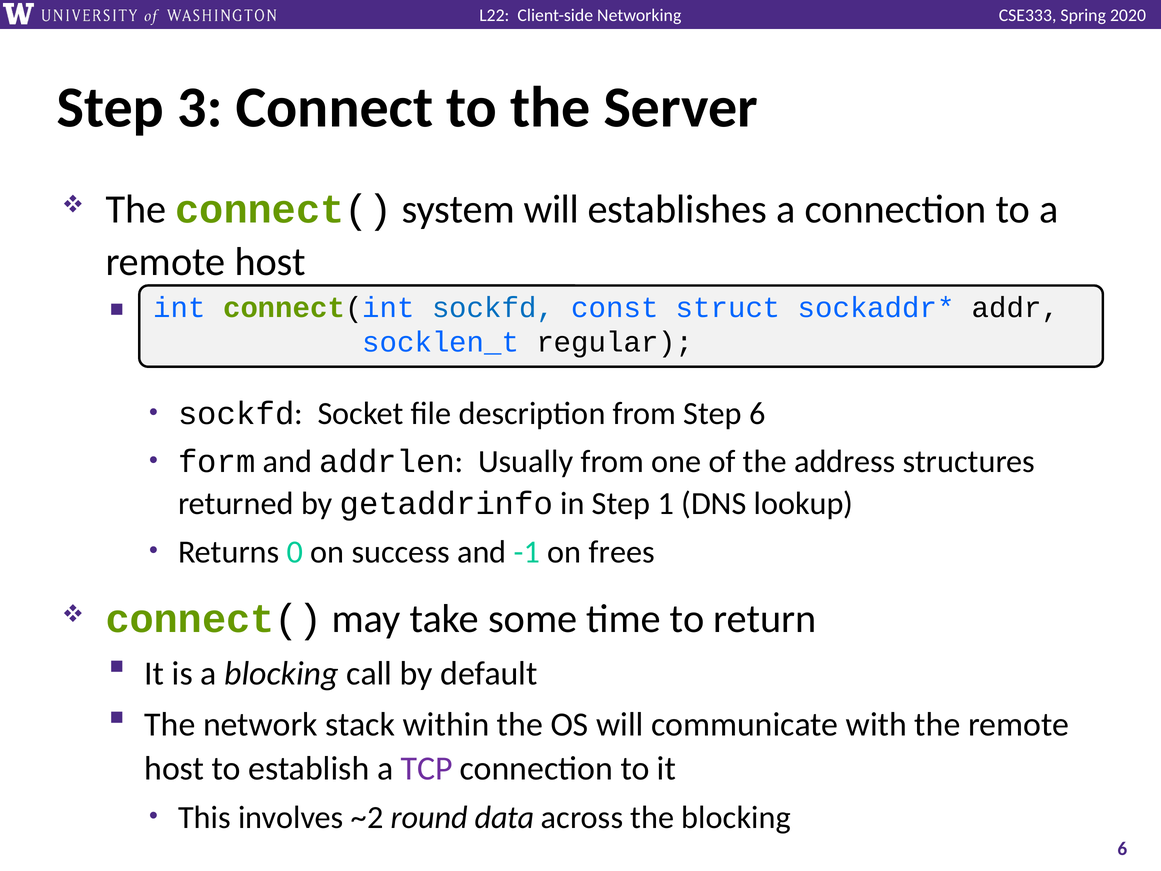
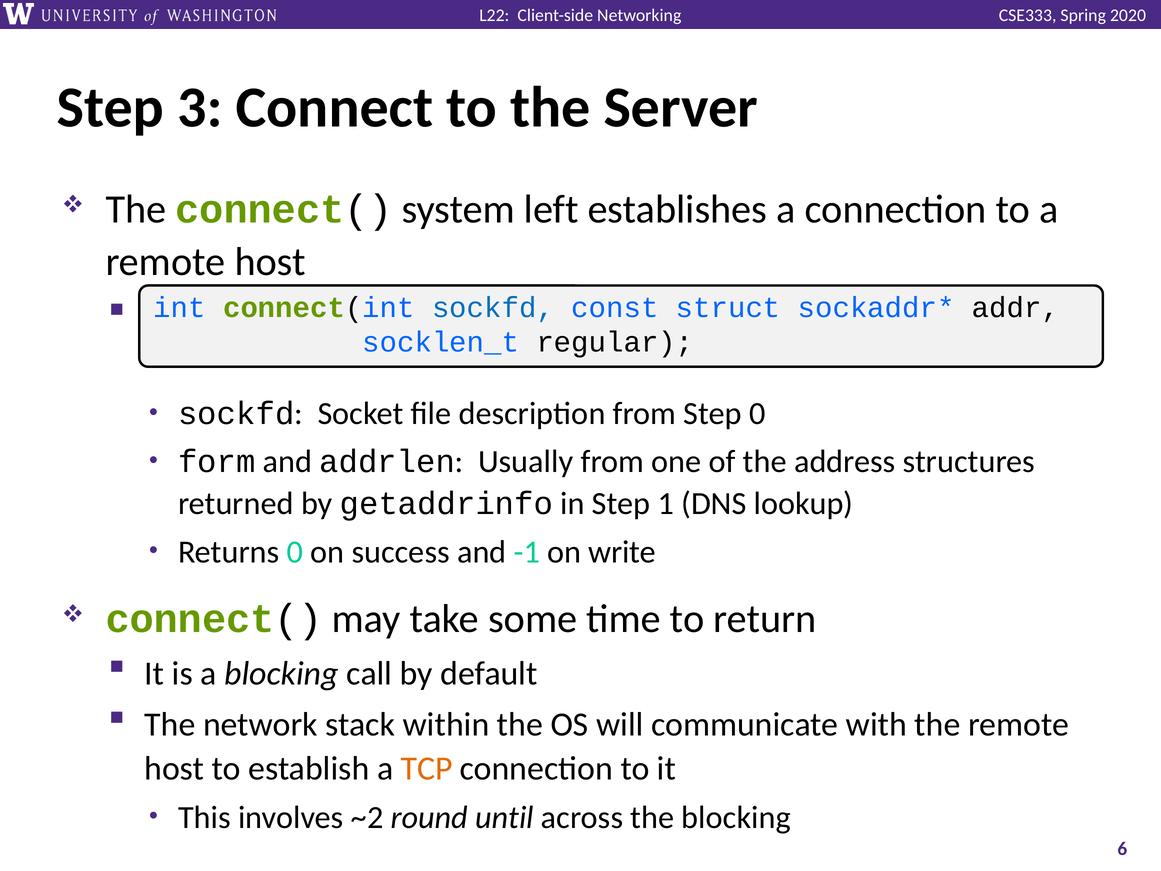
system will: will -> left (551, 210)
Step 6: 6 -> 0 (757, 413)
frees: frees -> write (622, 552)
TCP colour: purple -> orange (427, 768)
data: data -> until (505, 817)
